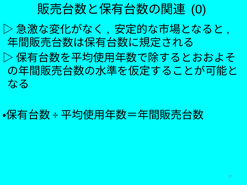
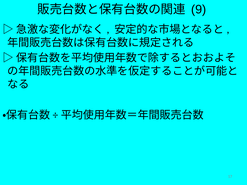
0: 0 -> 9 (199, 10)
